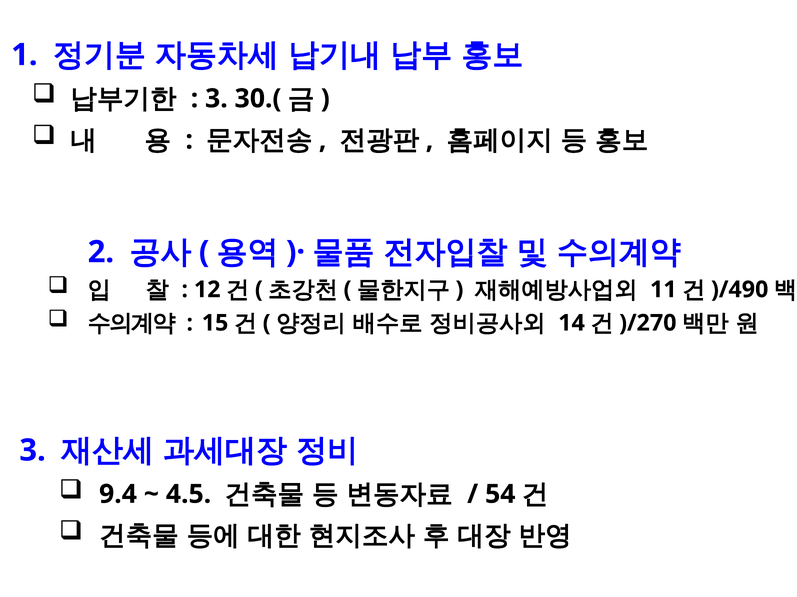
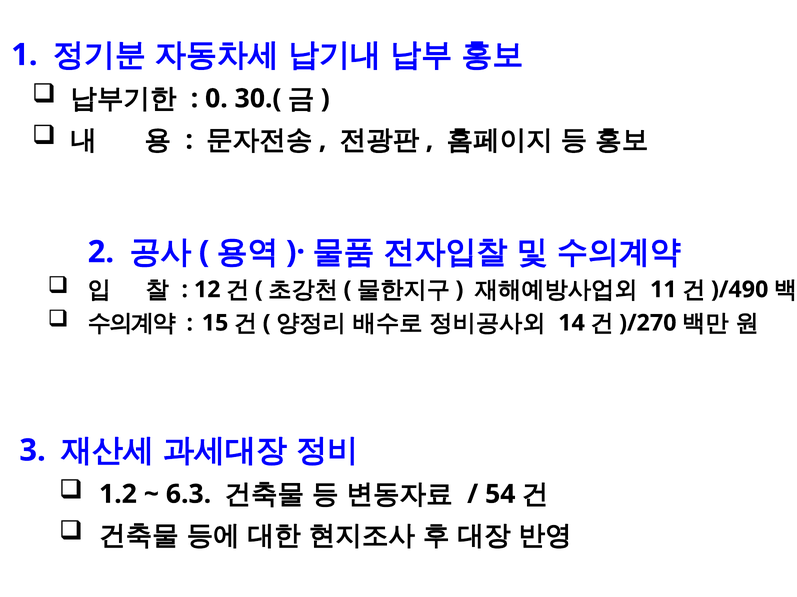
3: 3 -> 0 (216, 99)
9.4: 9.4 -> 1.2 (118, 495)
4.5: 4.5 -> 6.3 (189, 495)
